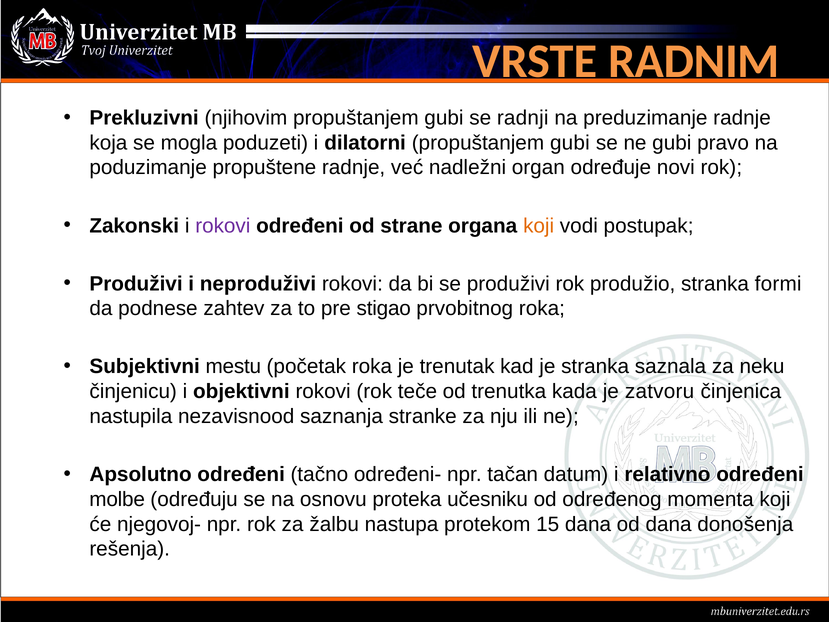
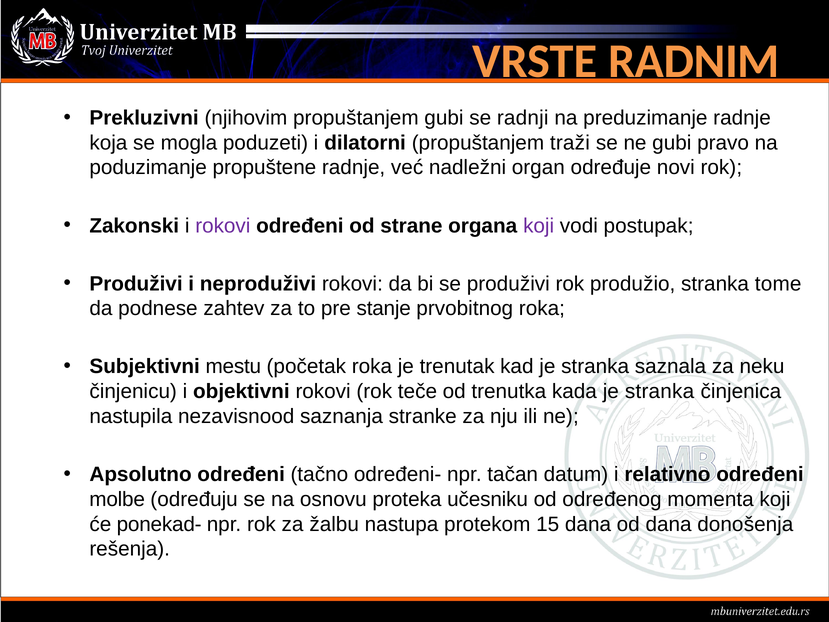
dilatorni propuštanjem gubi: gubi -> traži (570, 143)
koji colour: orange -> purple (539, 226)
formi: formi -> tome (778, 284)
stigao: stigao -> stanje (384, 308)
kada je zatvoru: zatvoru -> stranka (660, 391)
njegovoj-: njegovoj- -> ponekad- (159, 524)
